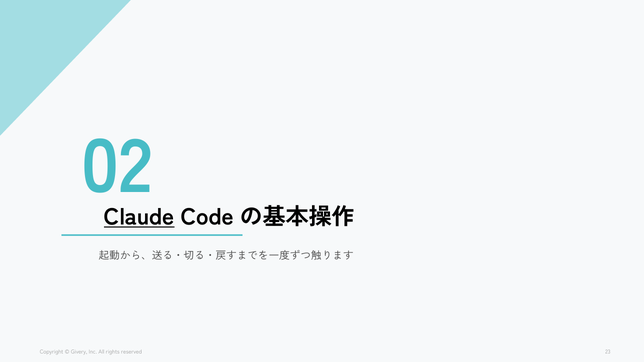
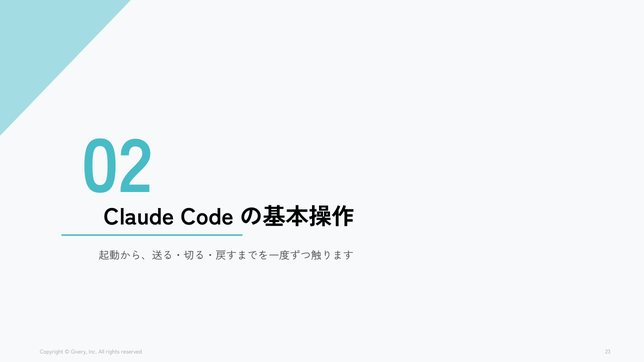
Claude underline: present -> none (139, 217)
